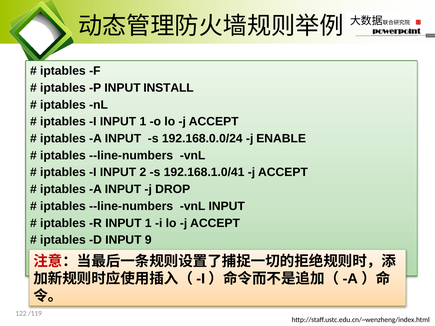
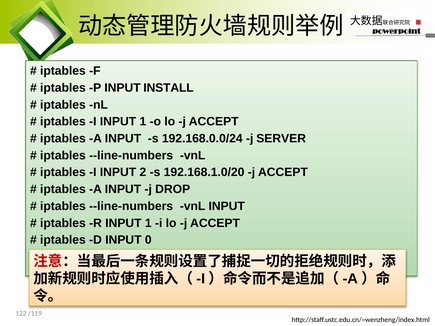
ENABLE: ENABLE -> SERVER (281, 139)
192.168.1.0/41: 192.168.1.0/41 -> 192.168.1.0/20 (204, 172)
9: 9 -> 0 (148, 240)
